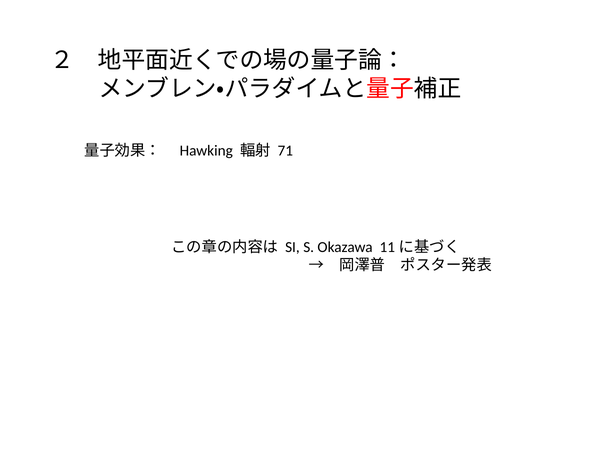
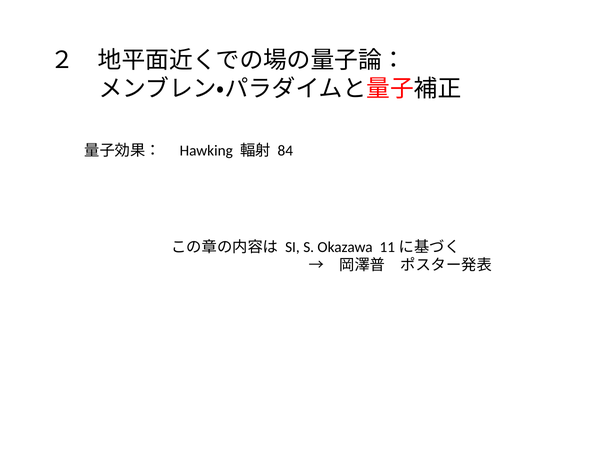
71: 71 -> 84 (285, 151)
